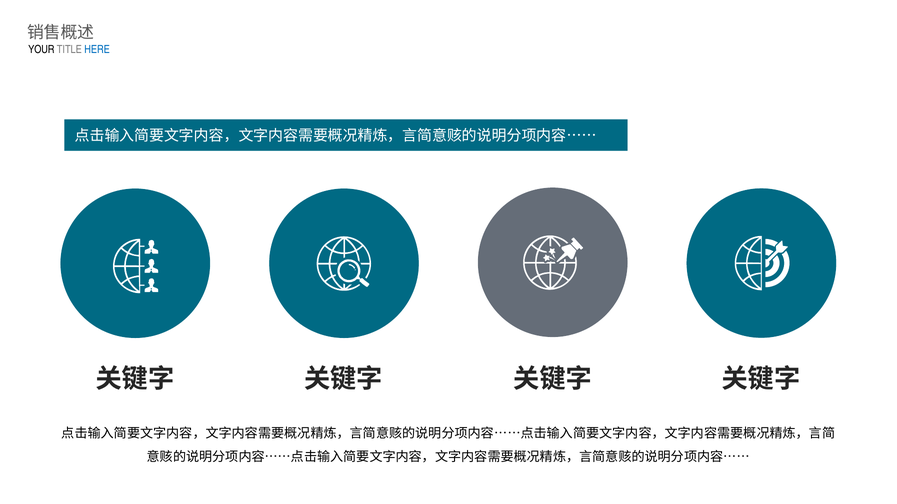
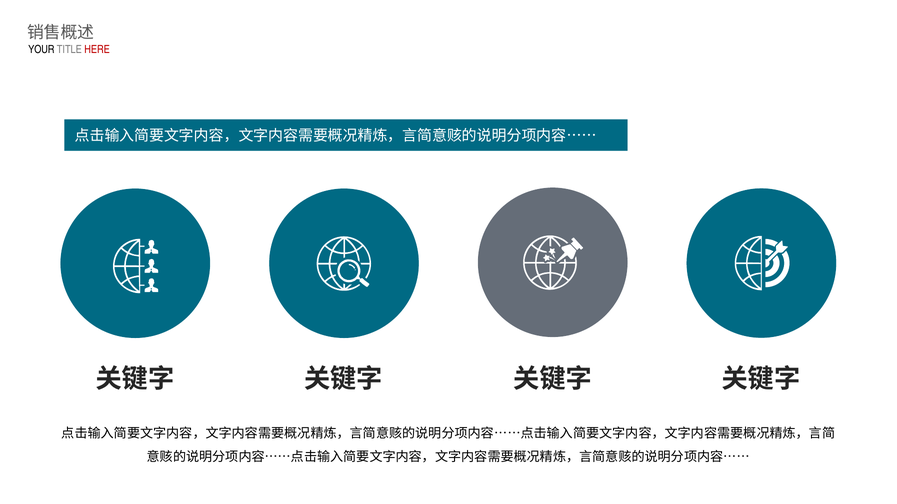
HERE colour: blue -> red (97, 49)
